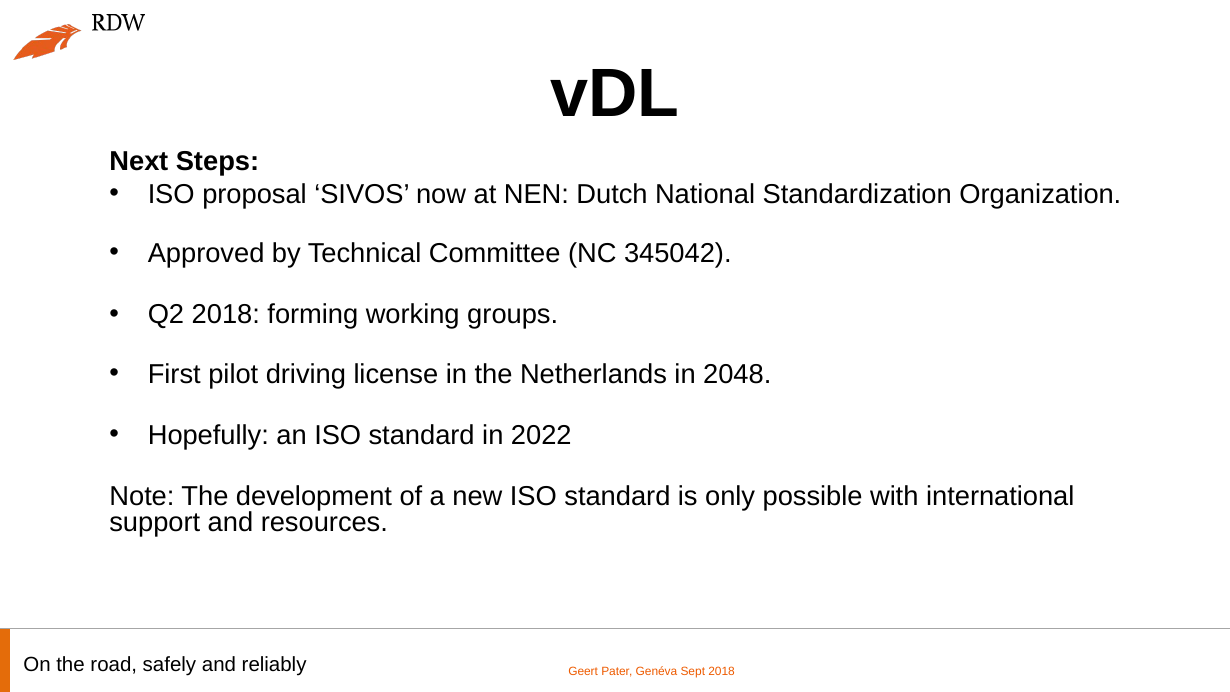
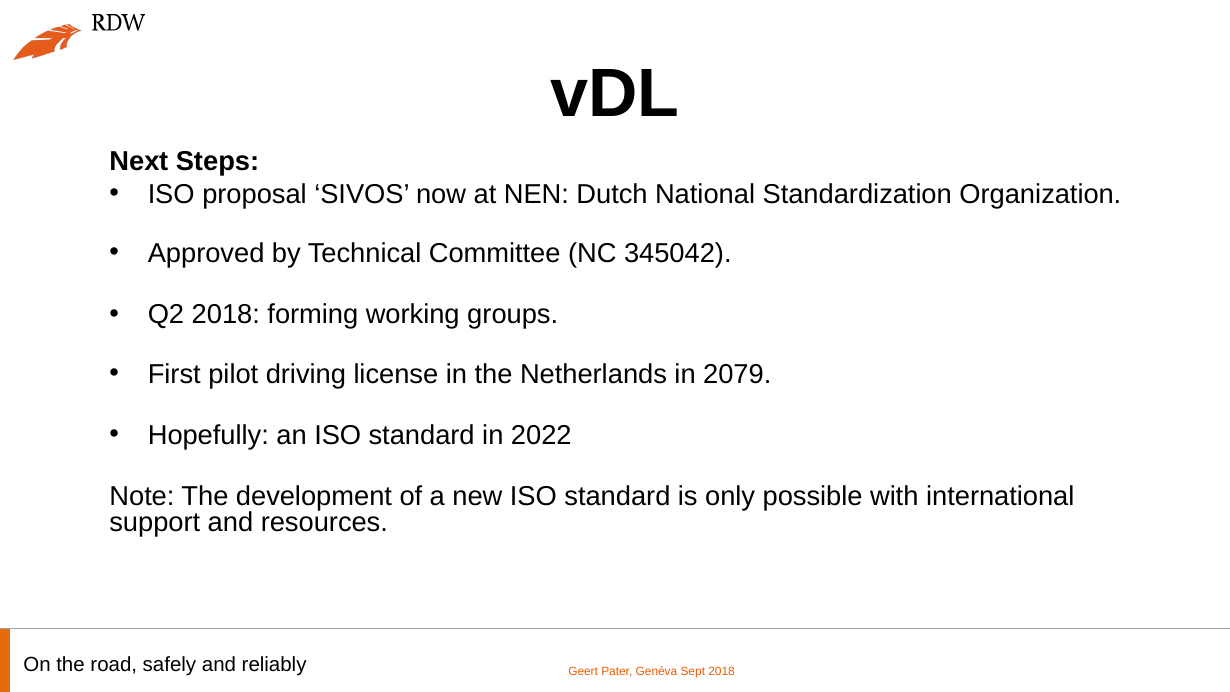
2048: 2048 -> 2079 (737, 374)
